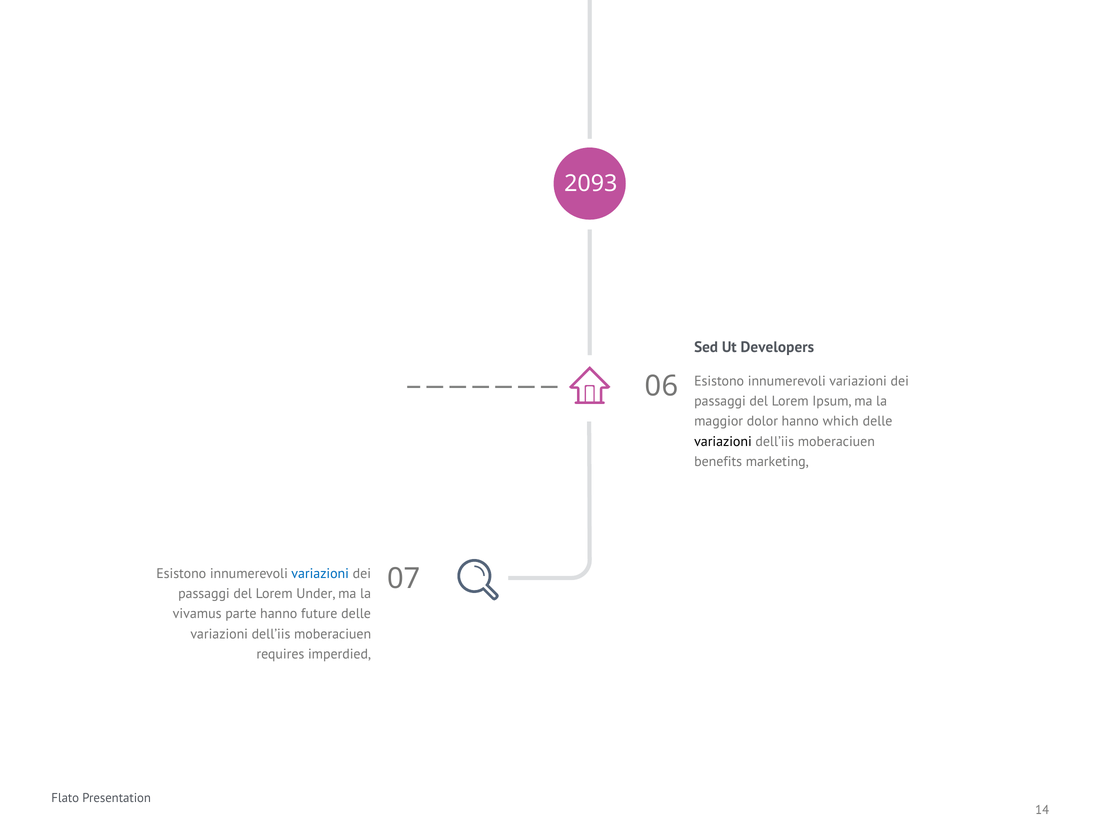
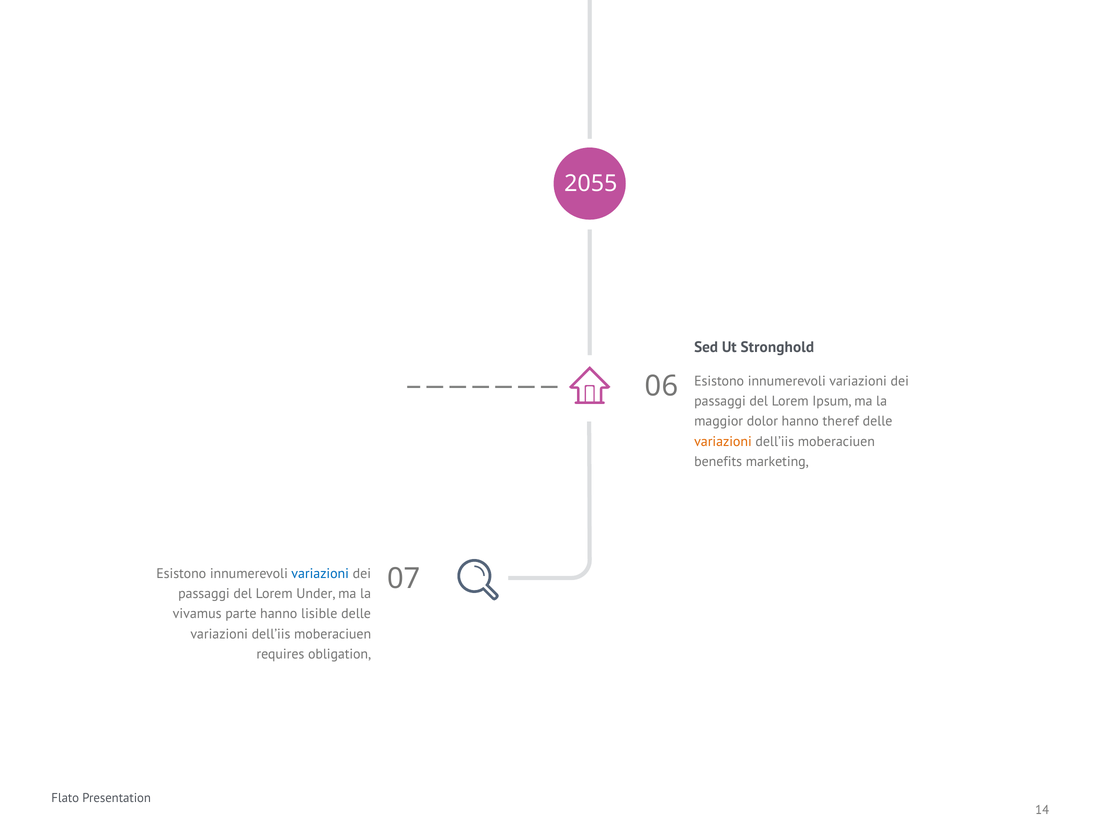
2093: 2093 -> 2055 (591, 183)
Developers: Developers -> Stronghold (777, 347)
which: which -> theref (841, 421)
variazioni colour: black -> orange (723, 441)
future: future -> lisible (319, 614)
imperdied: imperdied -> obligation (340, 654)
